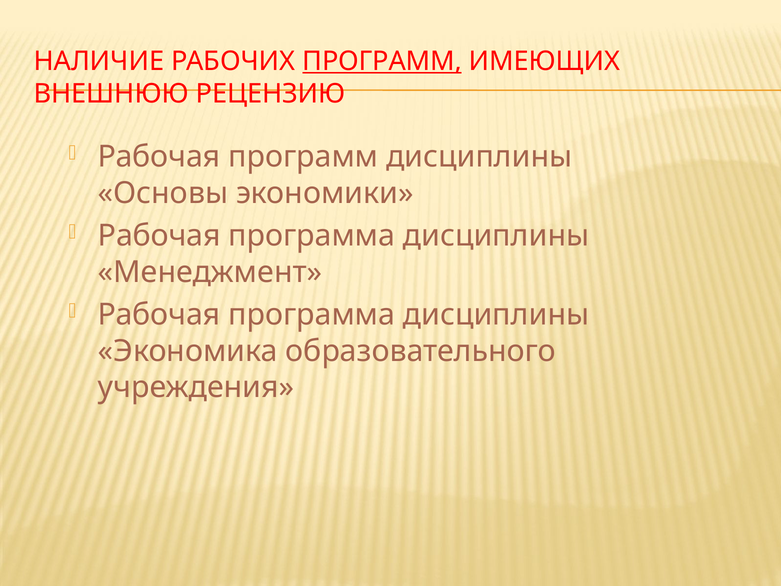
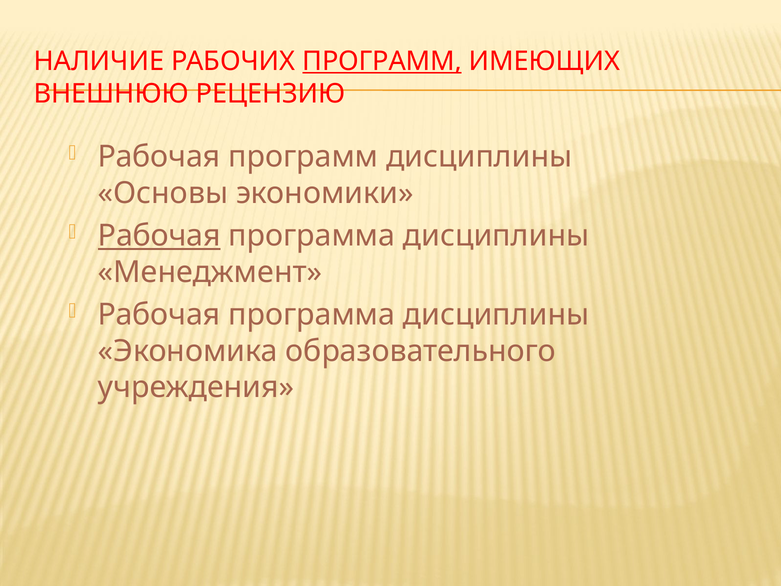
Рабочая underline: none -> present (159, 236)
